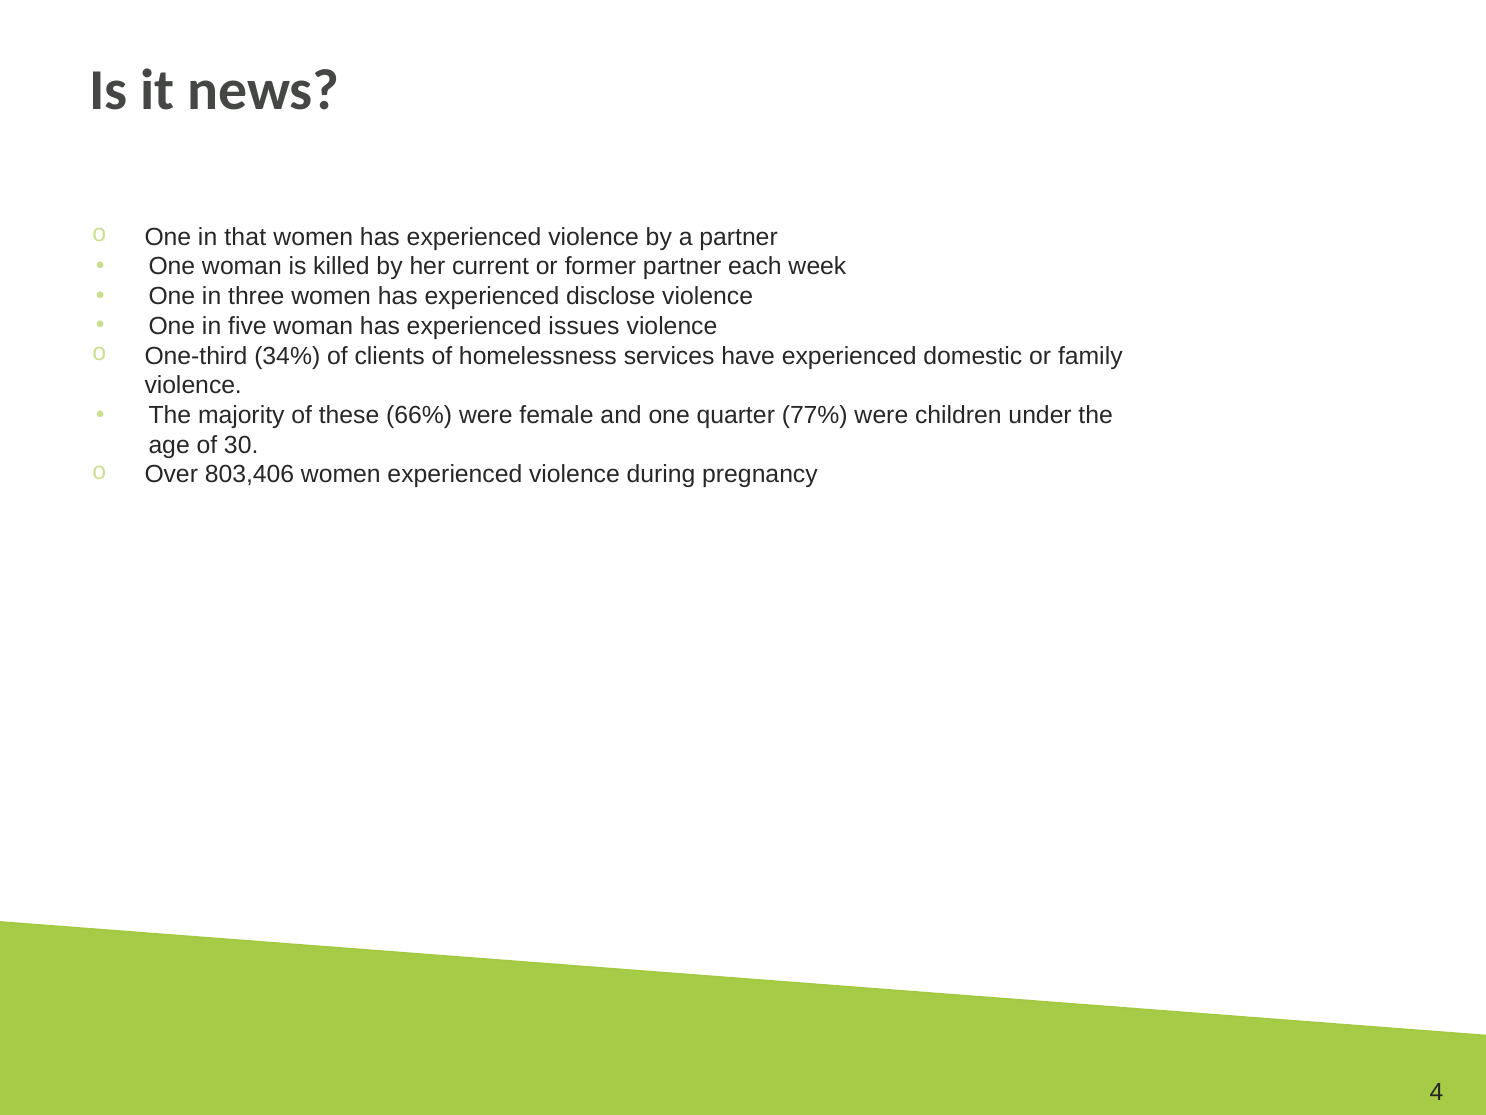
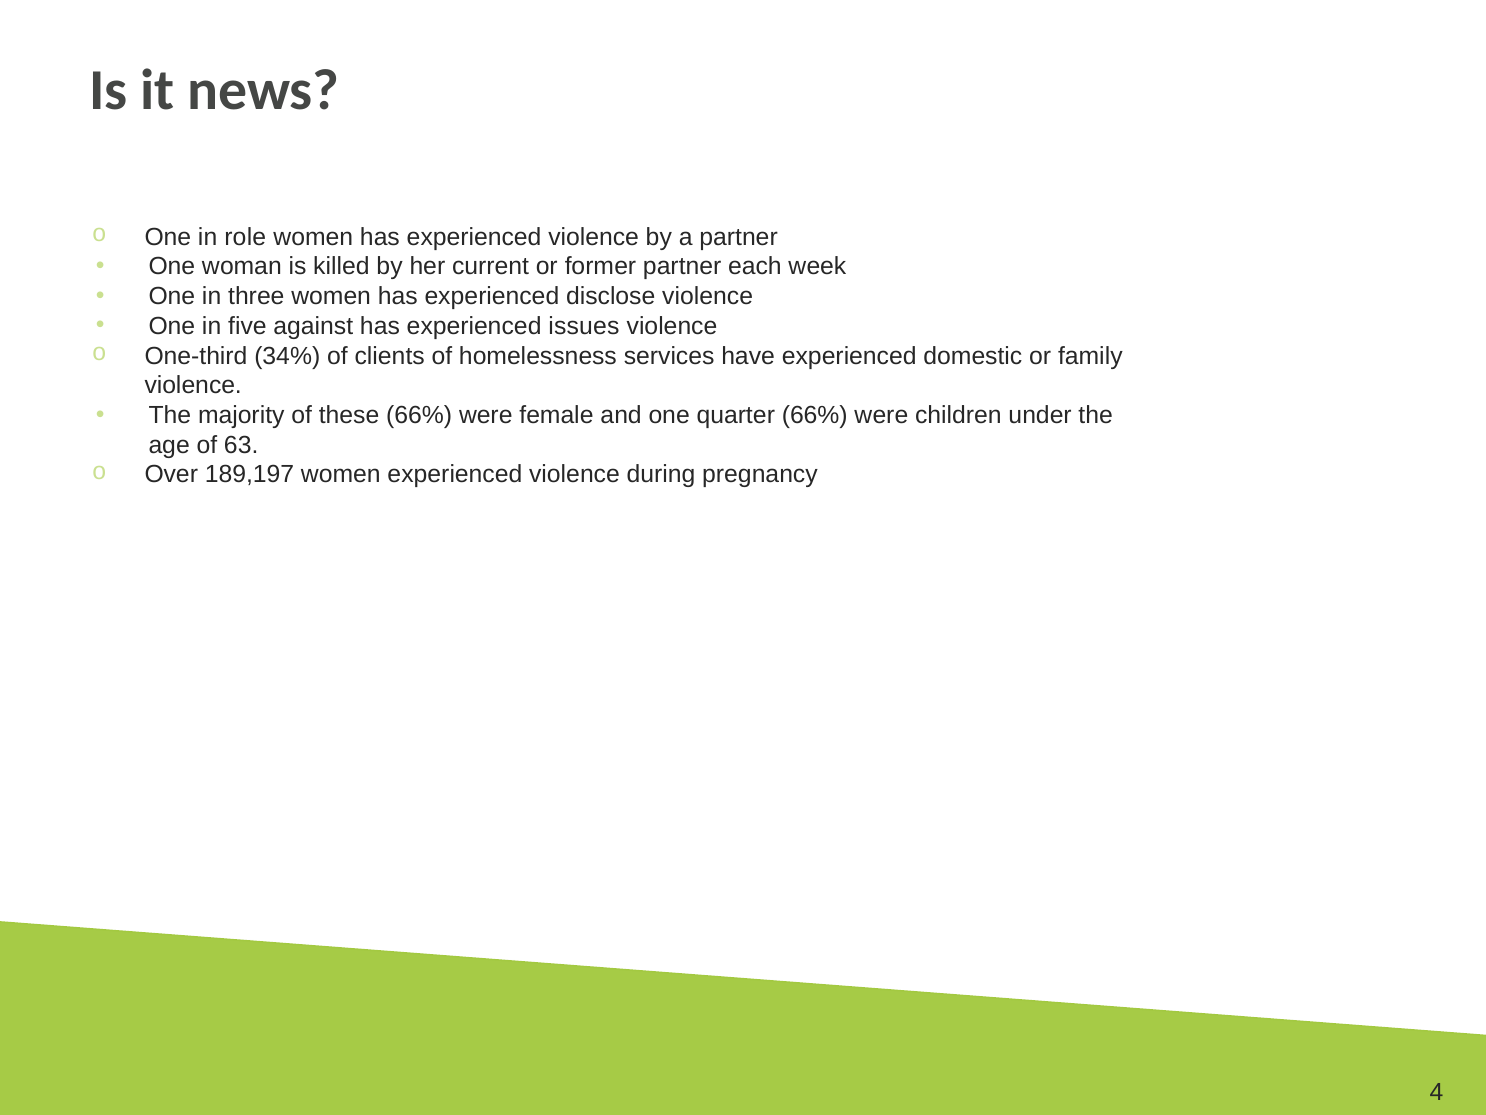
that: that -> role (245, 237)
five woman: woman -> against (313, 326)
quarter 77%: 77% -> 66% (815, 415)
30: 30 -> 63 (241, 445)
803,406: 803,406 -> 189,197 (250, 475)
